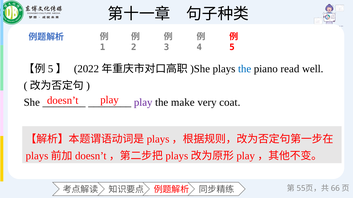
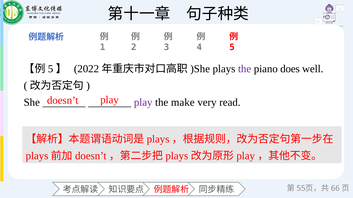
the colour: blue -> purple (245, 69)
read: read -> does (290, 69)
coat: coat -> read (230, 103)
